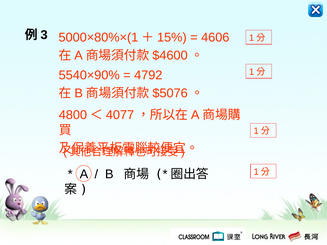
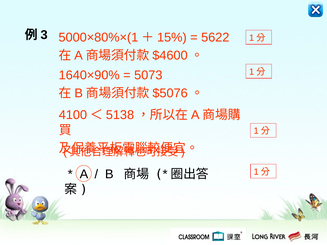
4606: 4606 -> 5622 (215, 37)
5540×90%: 5540×90% -> 1640×90% (89, 75)
4792: 4792 -> 5073 (148, 75)
4800: 4800 -> 4100 (73, 115)
4077: 4077 -> 5138 (120, 115)
